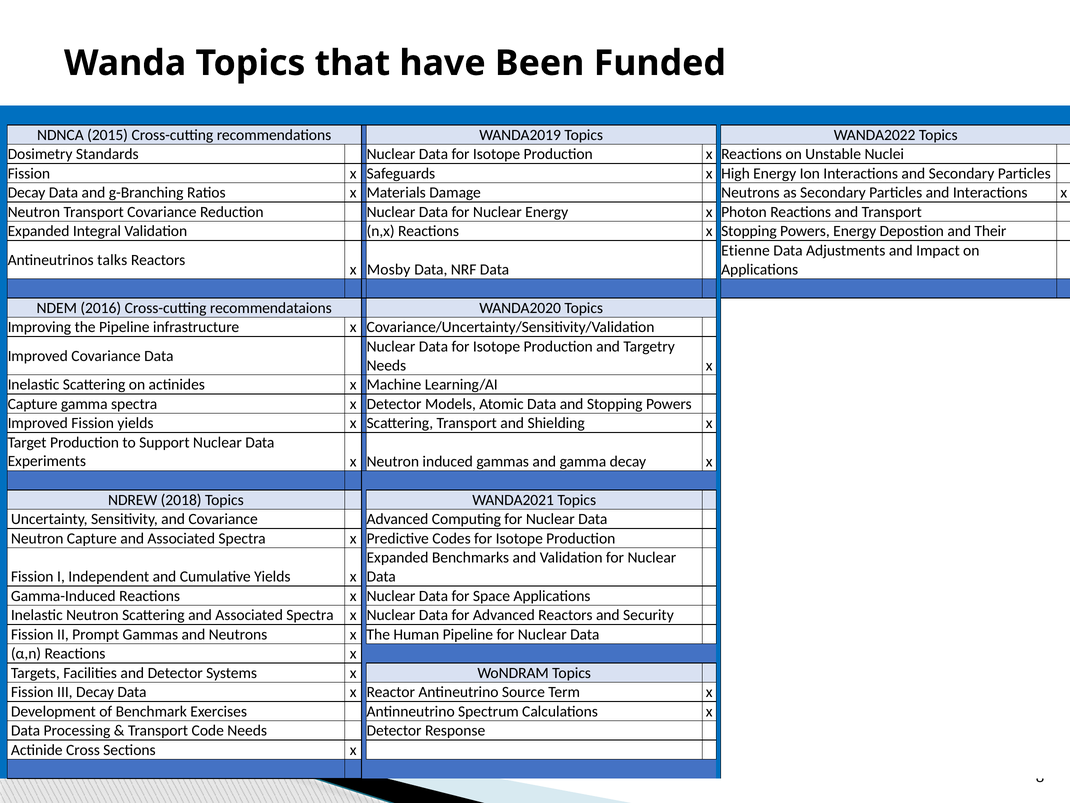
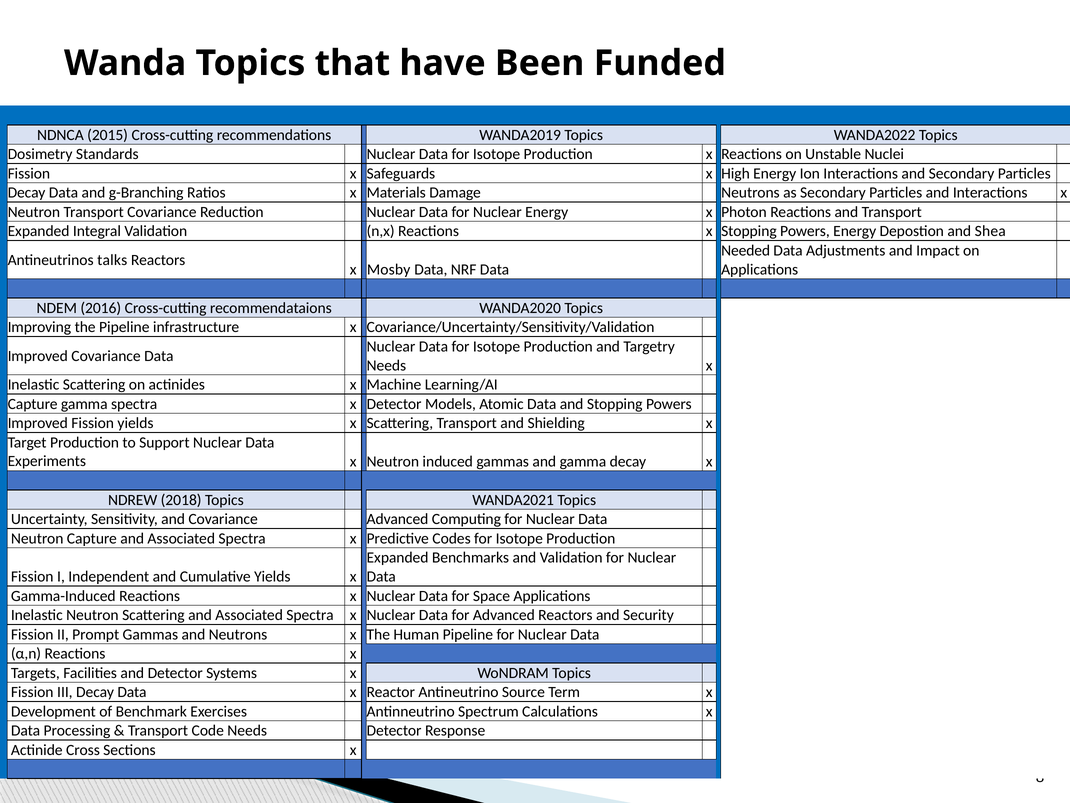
Their: Their -> Shea (990, 231)
Etienne: Etienne -> Needed (746, 250)
